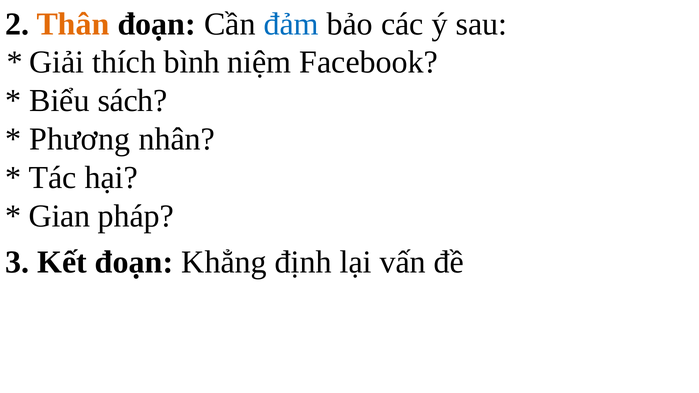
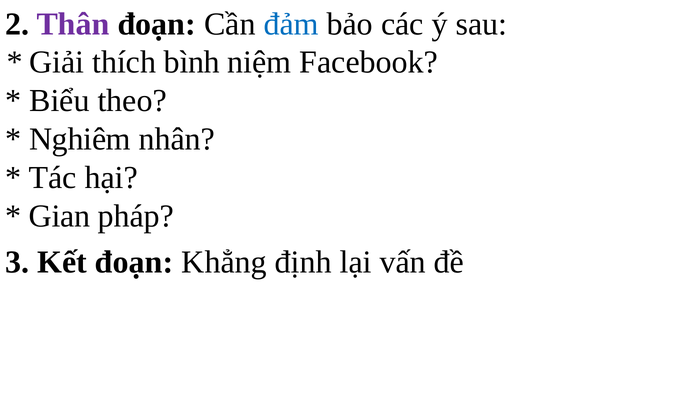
Thân colour: orange -> purple (73, 24)
sách: sách -> theo (132, 101)
Phương: Phương -> Nghiêm (80, 139)
